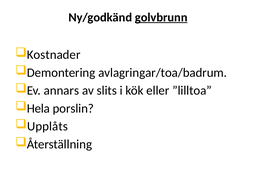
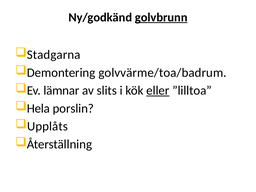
Kostnader: Kostnader -> Stadgarna (54, 55)
avlagringar/toa/badrum: avlagringar/toa/badrum -> golvvärme/toa/badrum (163, 73)
annars: annars -> lämnar (61, 90)
eller underline: none -> present (158, 90)
